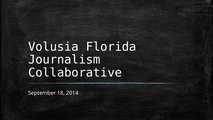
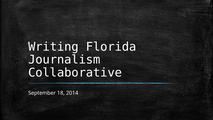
Volusia: Volusia -> Writing (53, 47)
